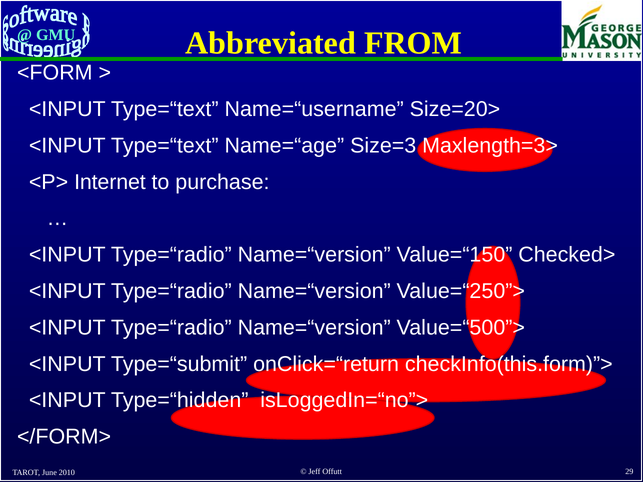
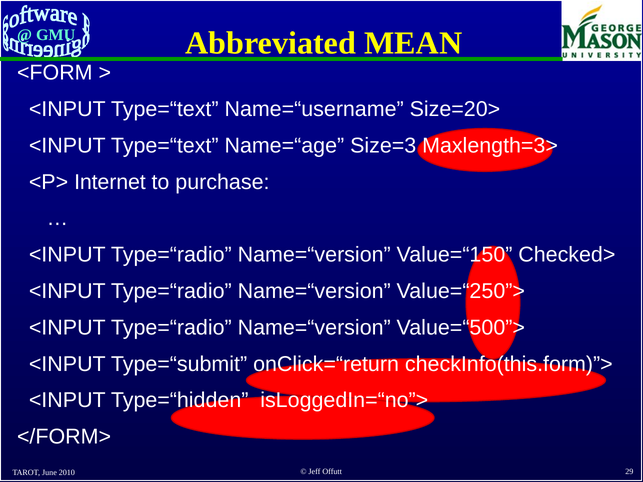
FROM: FROM -> MEAN (413, 43)
